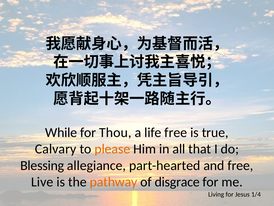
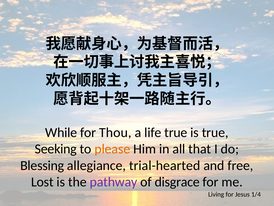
life free: free -> true (176, 132)
Calvary: Calvary -> Seeking (56, 149)
part-hearted: part-hearted -> trial-hearted (165, 165)
Live: Live -> Lost (42, 182)
pathway colour: orange -> purple (114, 182)
